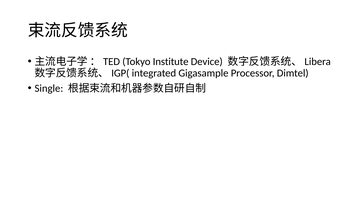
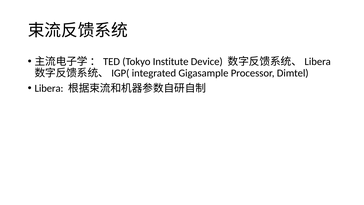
Single: Single -> Libera (49, 88)
